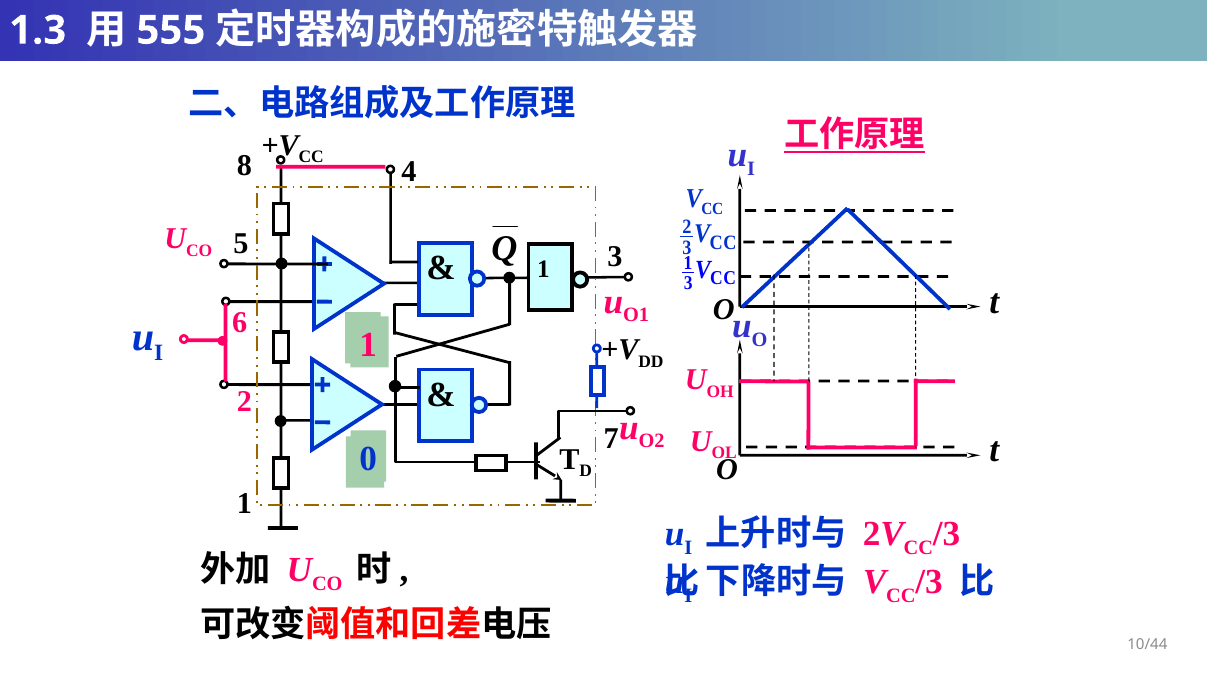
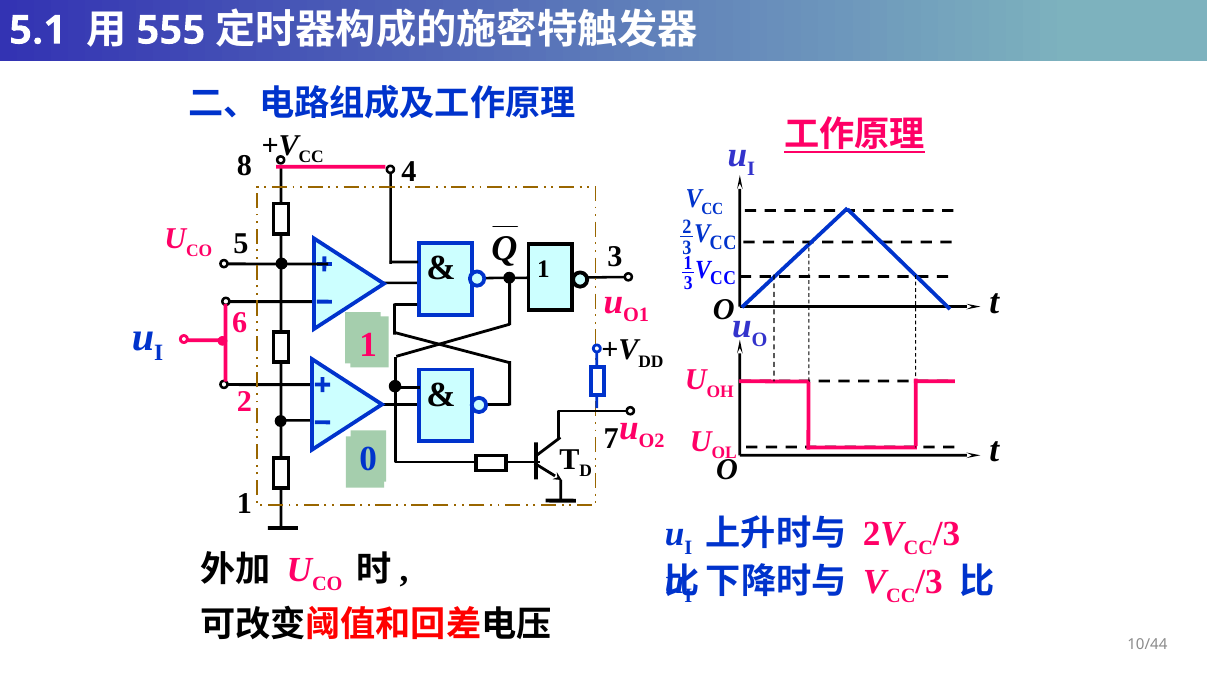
1.3: 1.3 -> 5.1 (38, 30)
